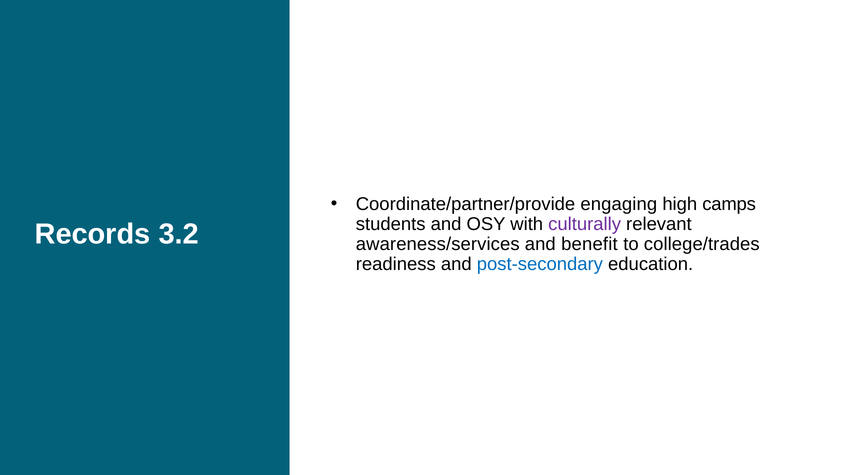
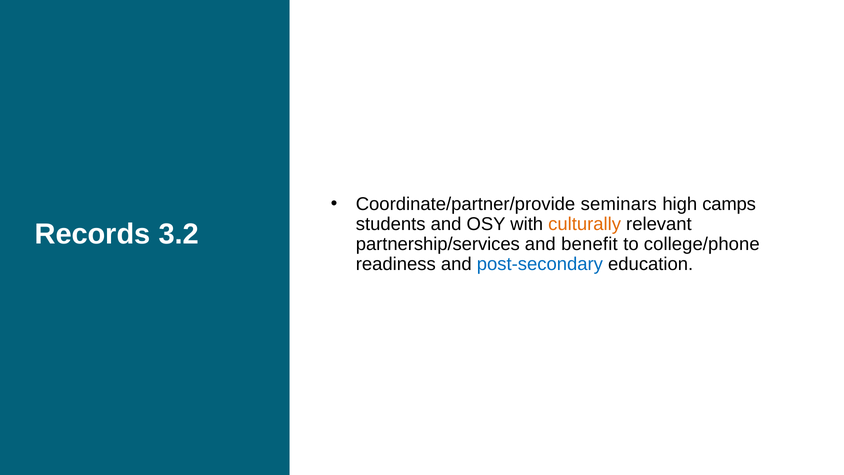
engaging: engaging -> seminars (619, 204)
culturally colour: purple -> orange (585, 224)
awareness/services: awareness/services -> partnership/services (438, 244)
college/trades: college/trades -> college/phone (702, 244)
